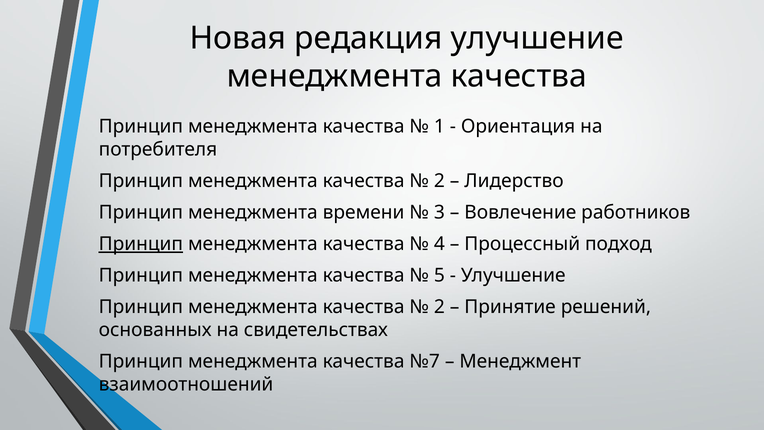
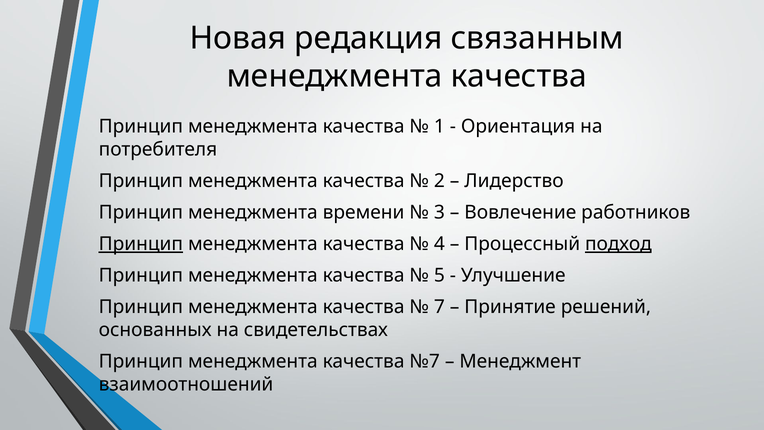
редакция улучшение: улучшение -> связанным (537, 38)
подход underline: none -> present (618, 244)
2: 2 -> 7 (439, 307)
